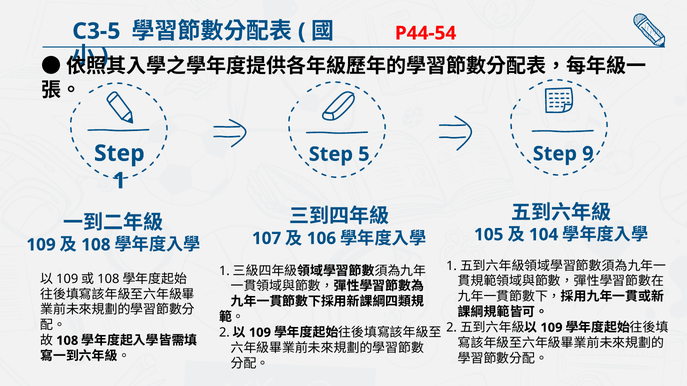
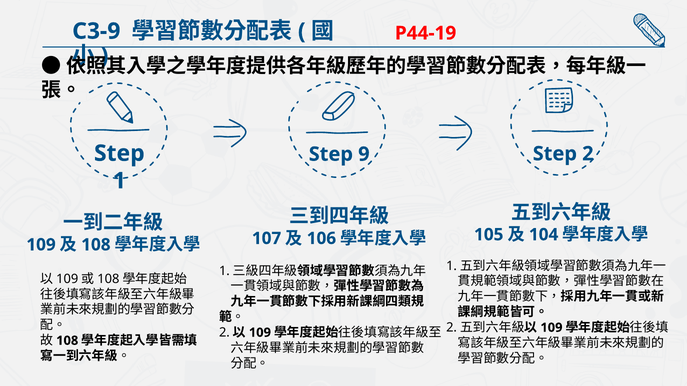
C3-5: C3-5 -> C3-9 (96, 31)
P44-54: P44-54 -> P44-19 (426, 33)
5: 5 -> 9 (364, 154)
9: 9 -> 2 (588, 154)
